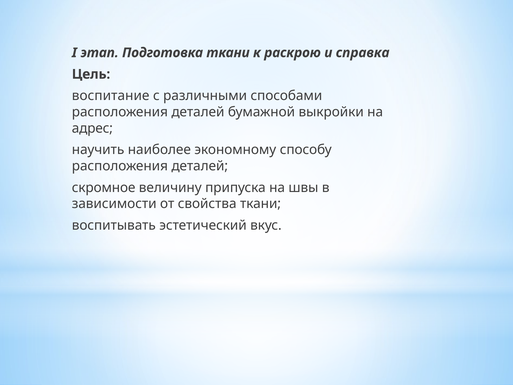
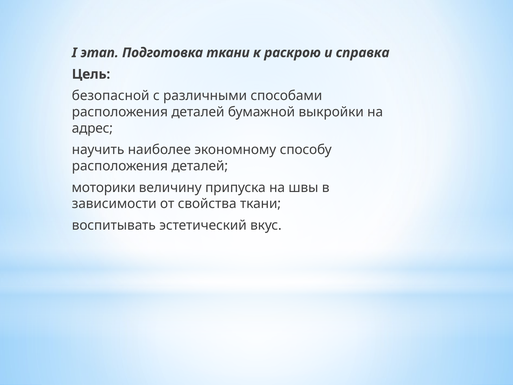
воспитание: воспитание -> безопасной (111, 96)
скромное: скромное -> моторики (104, 187)
